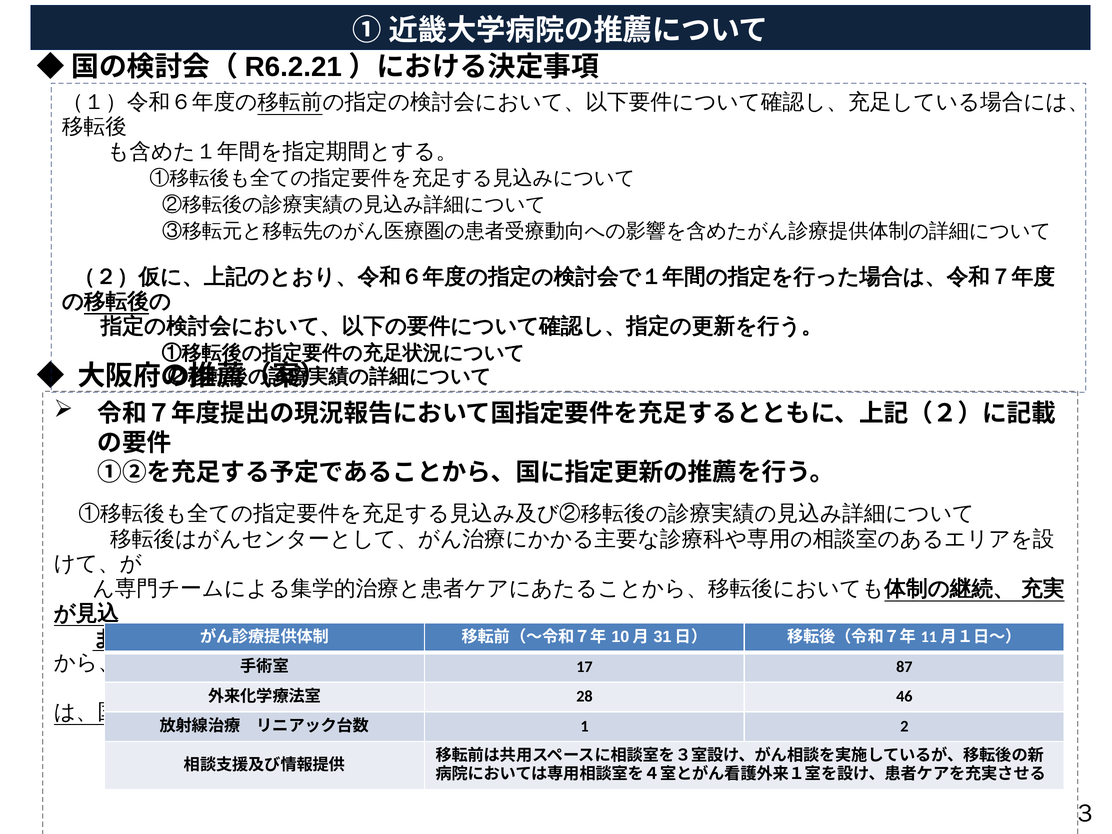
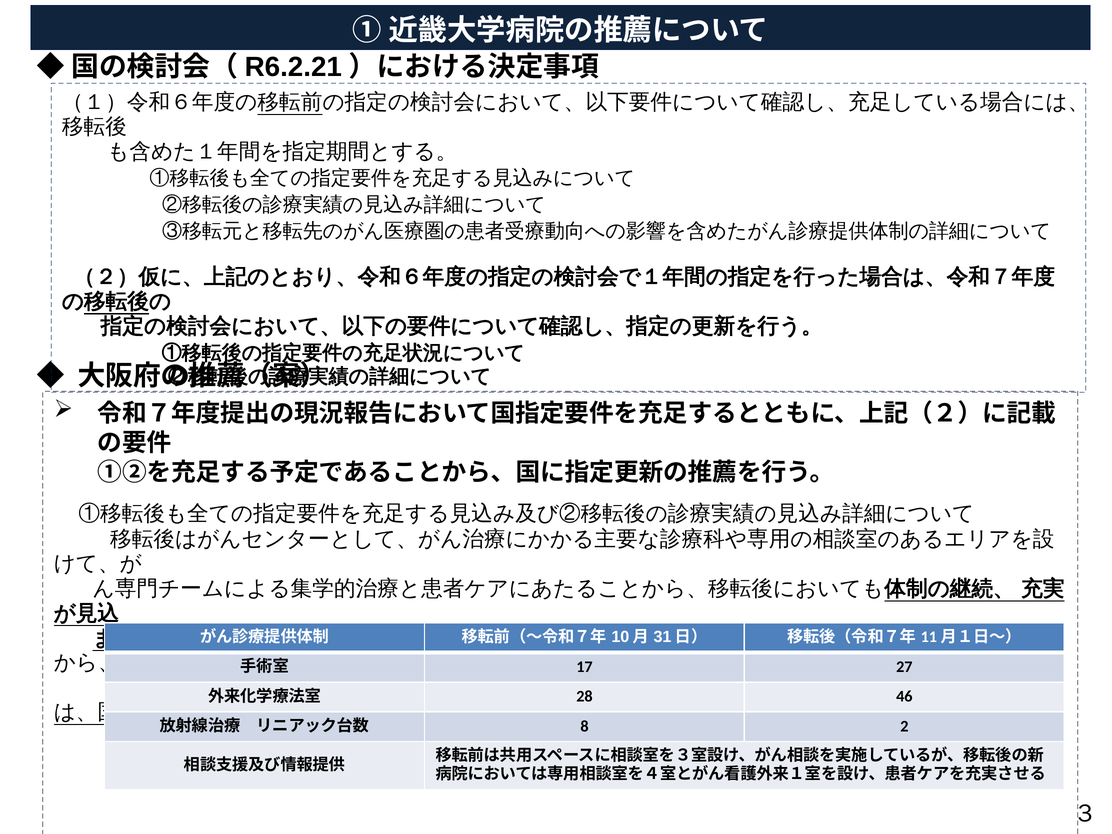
87: 87 -> 27 (904, 667)
1: 1 -> 8 (584, 726)
